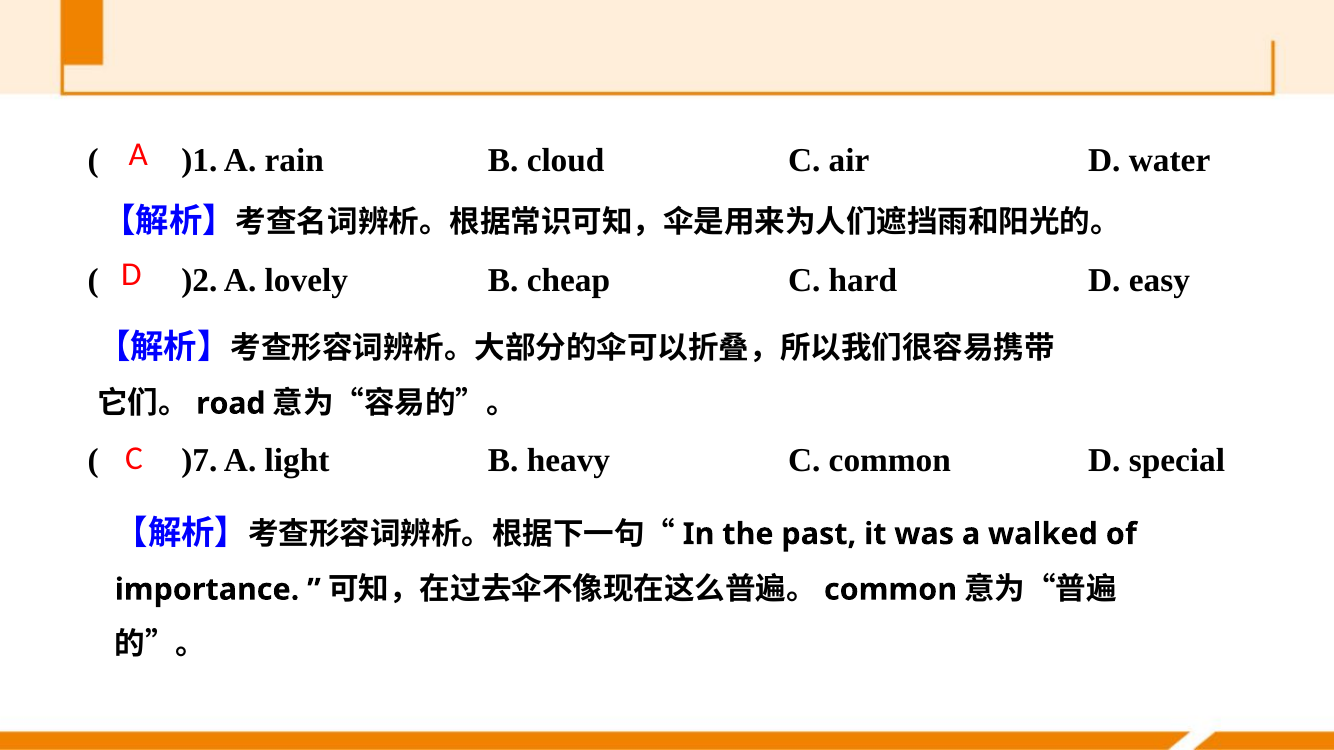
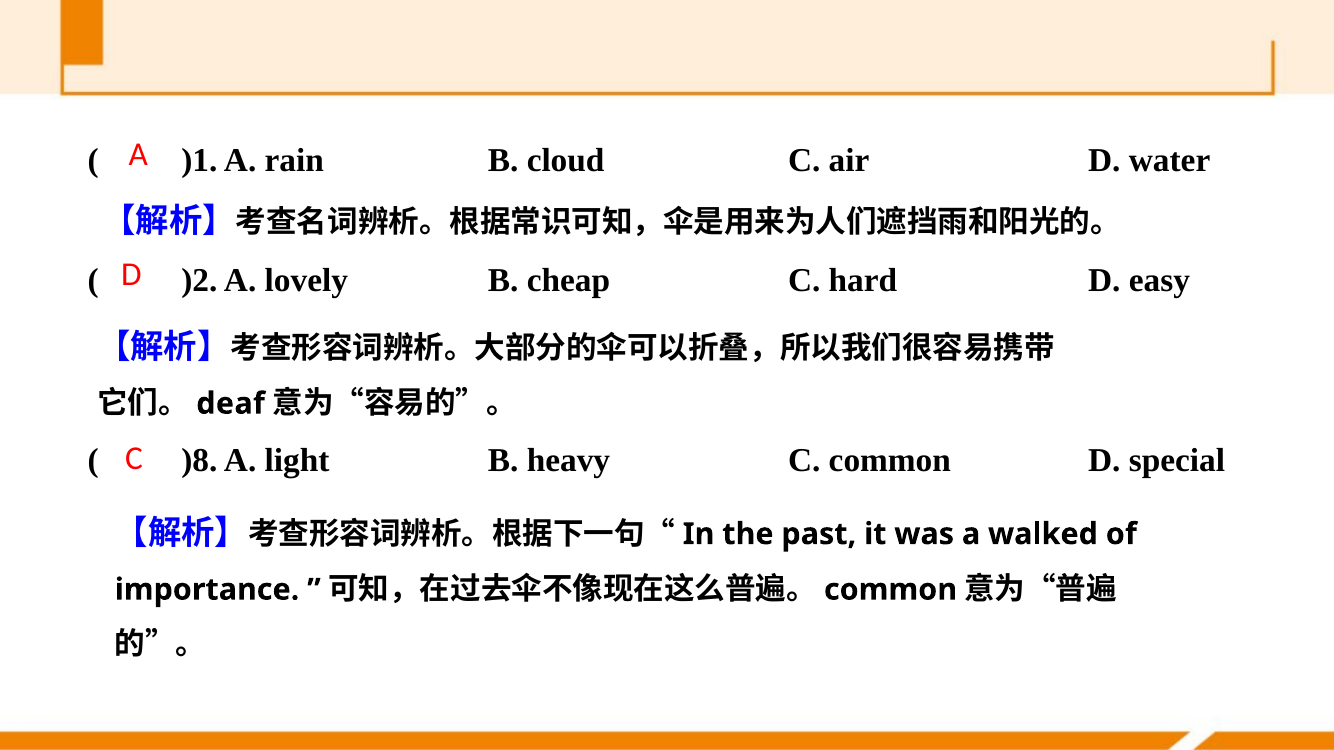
road: road -> deaf (231, 404)
)7: )7 -> )8 (199, 461)
